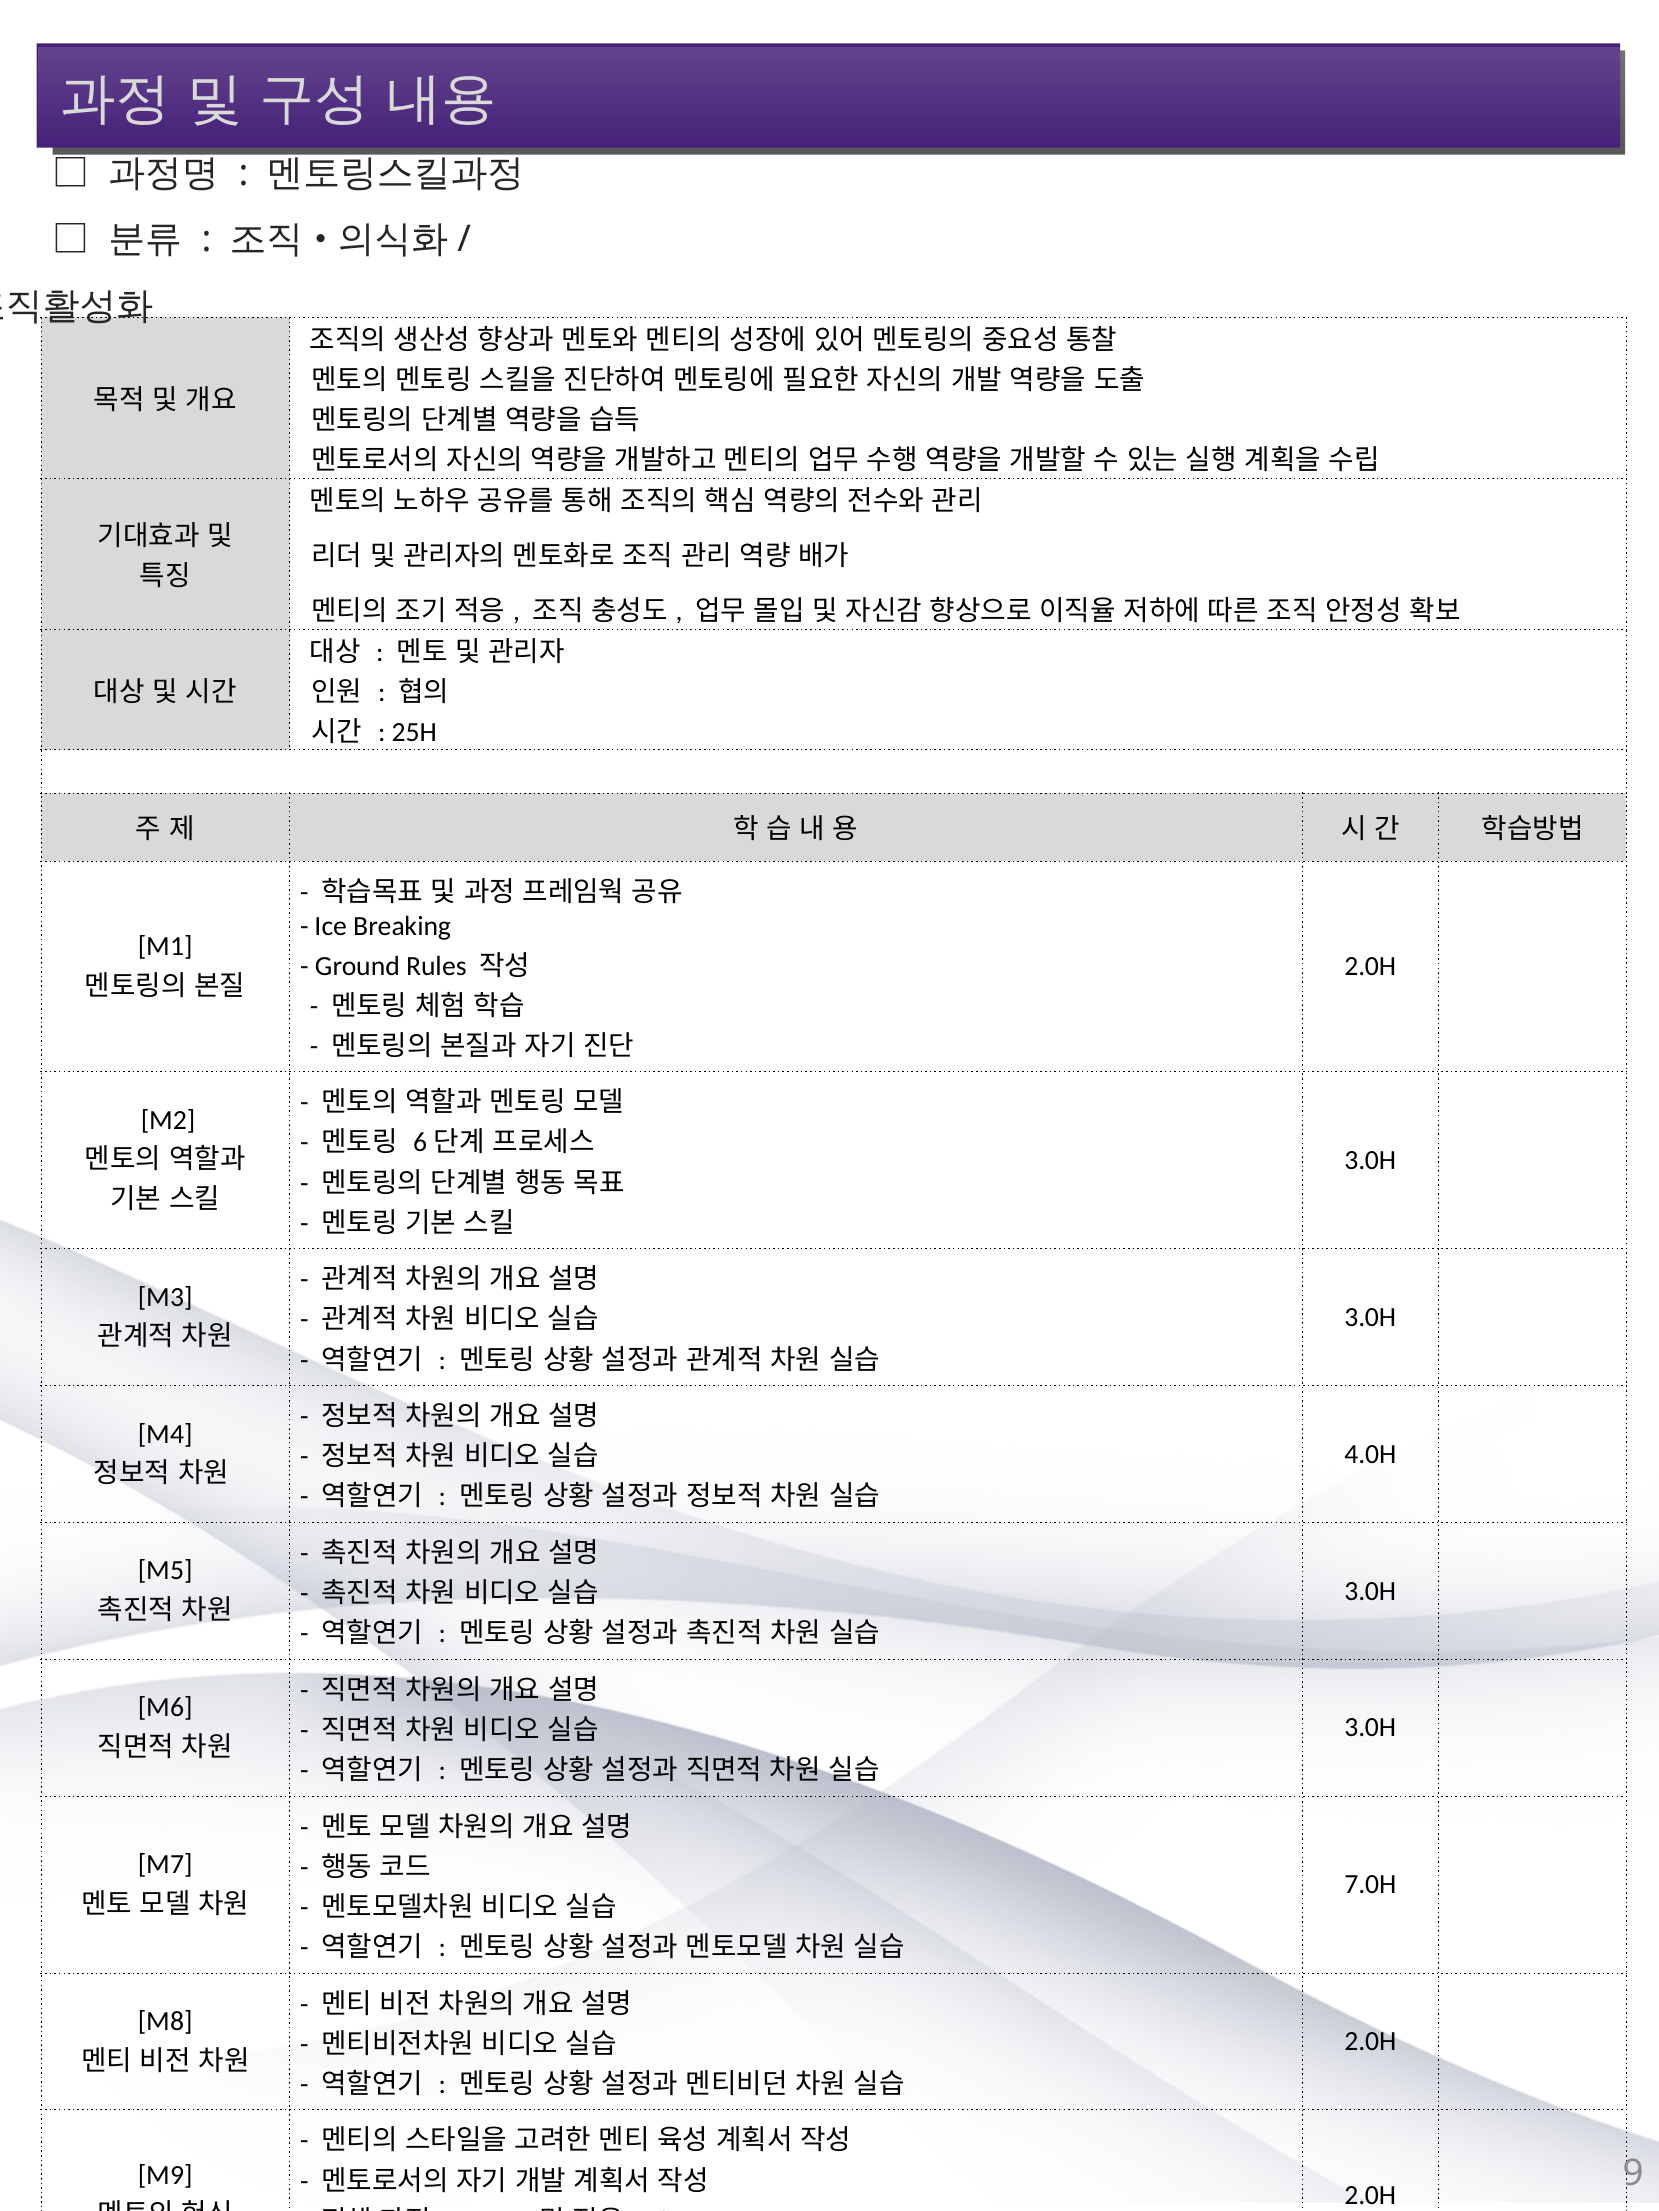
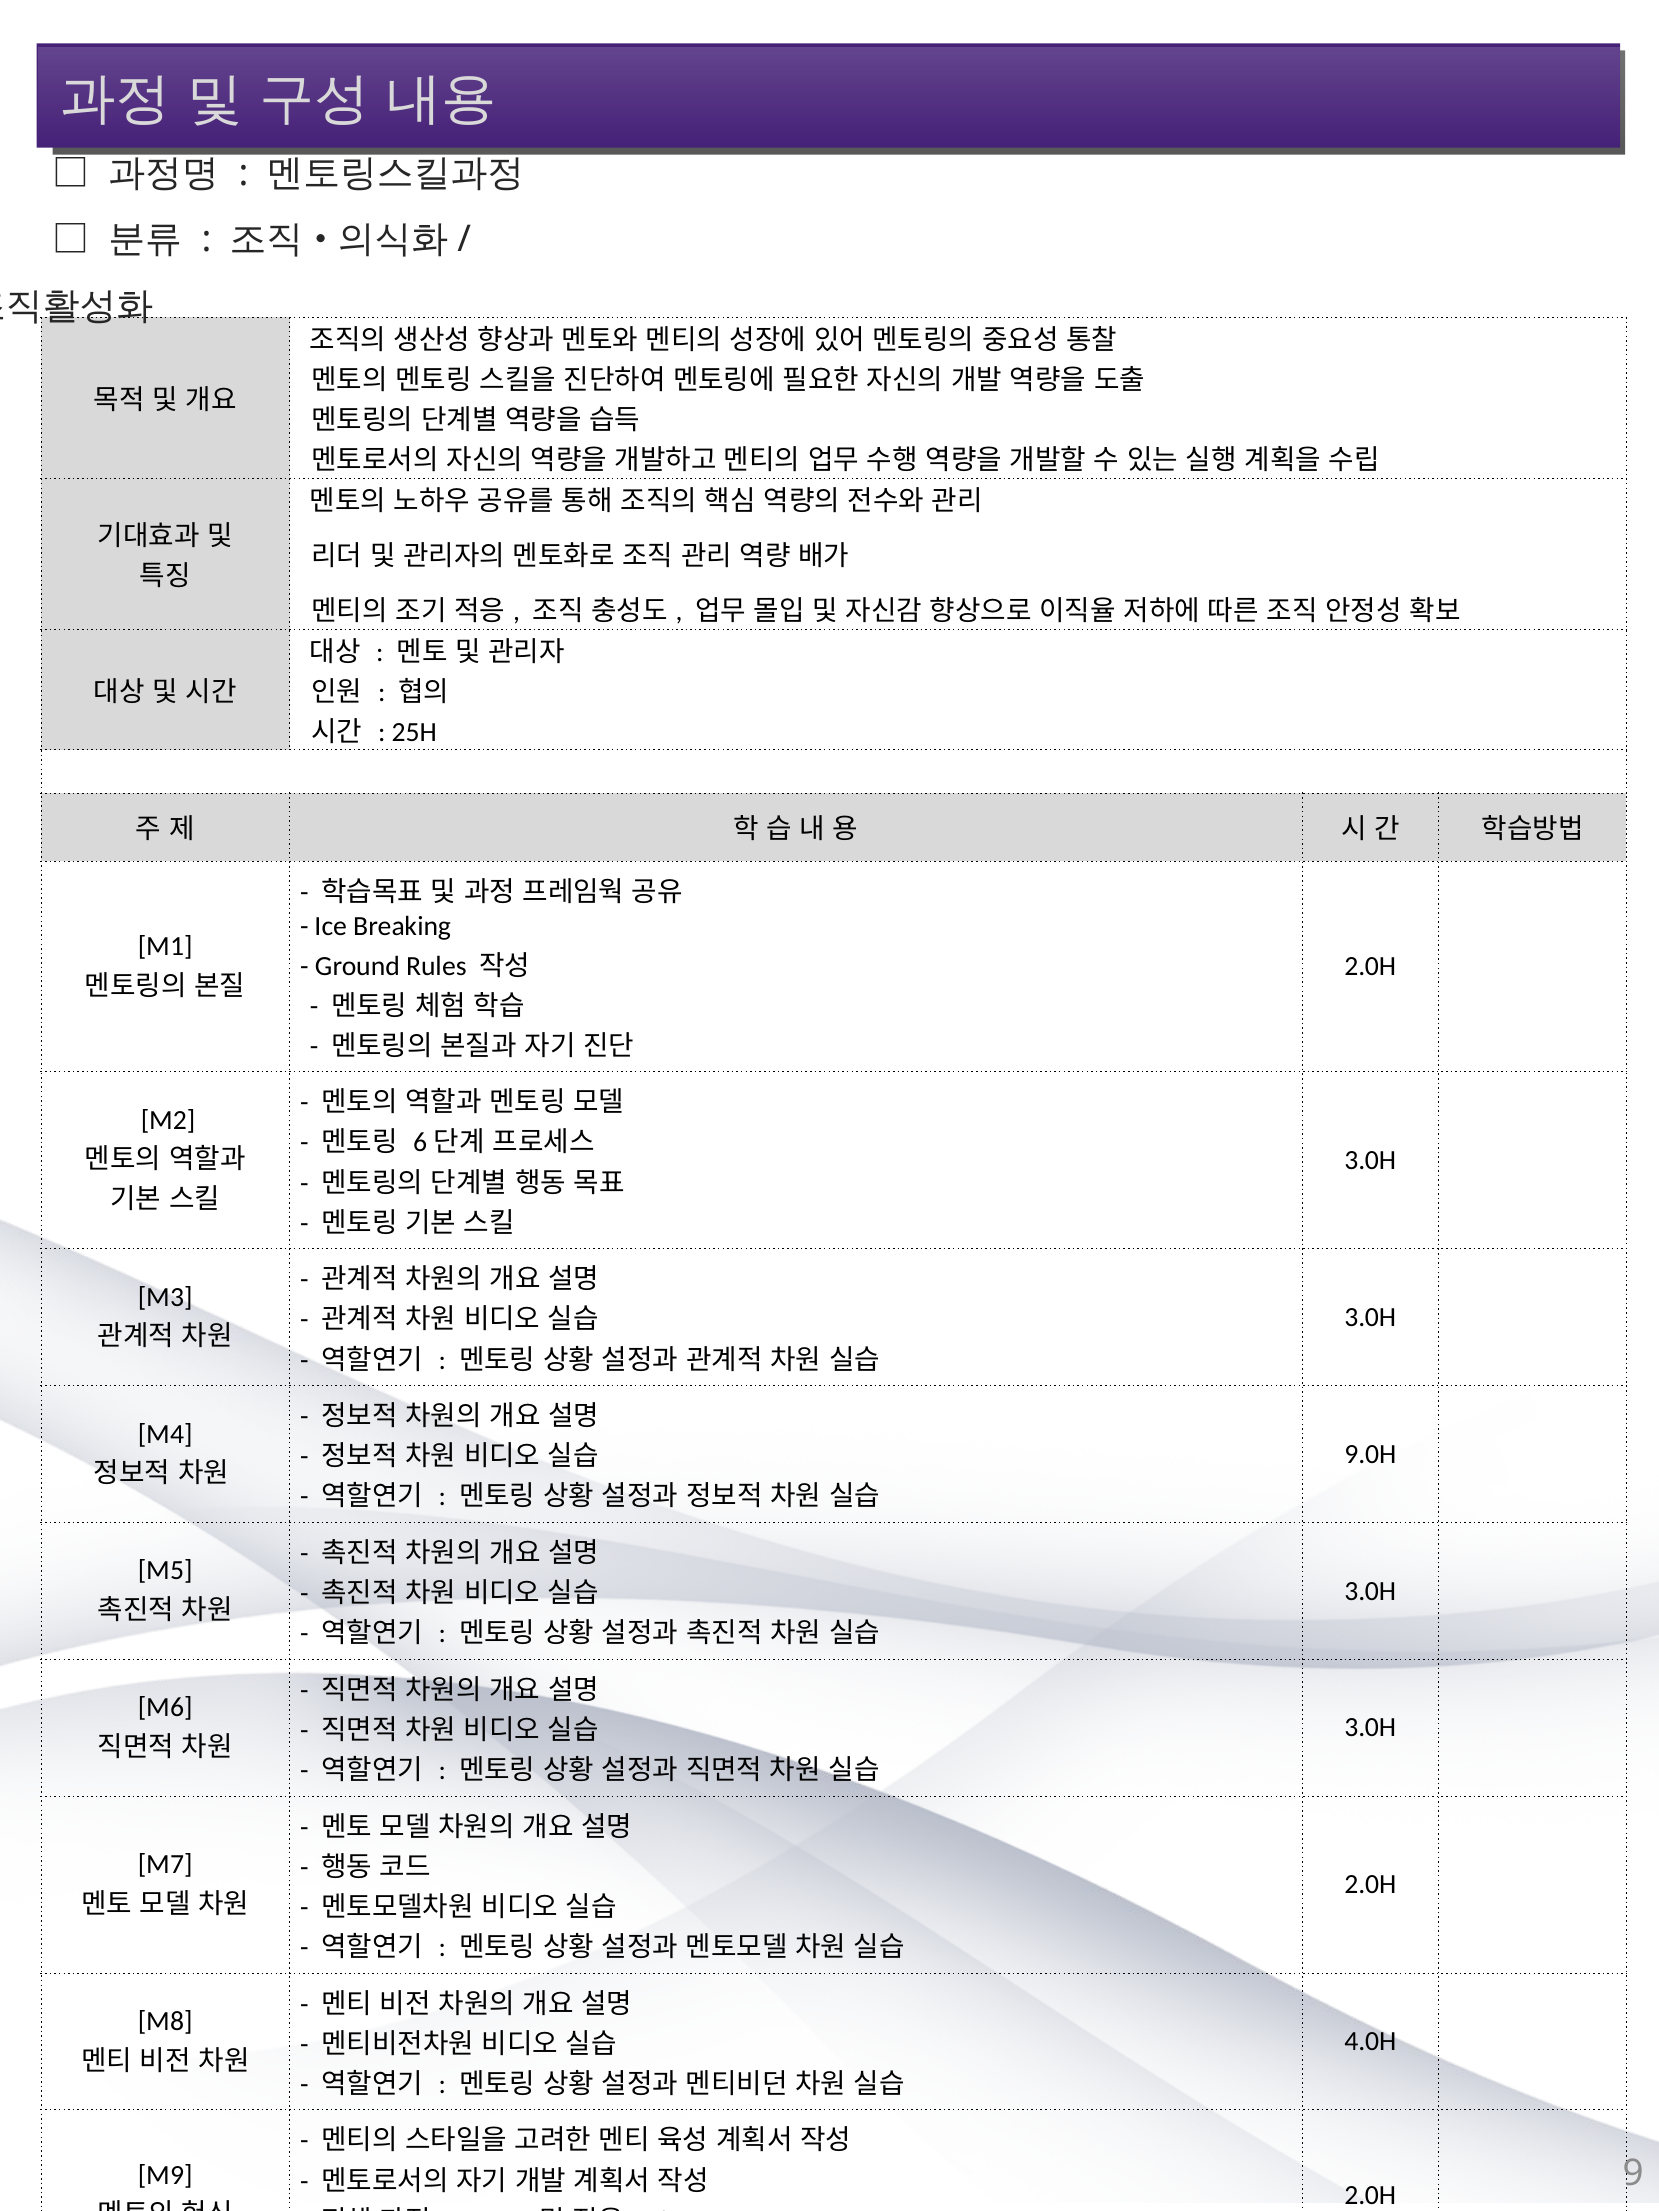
4.0H: 4.0H -> 9.0H (1370, 1455)
7.0H: 7.0H -> 2.0H (1370, 1886)
2.0H: 2.0H -> 4.0H (1370, 2043)
